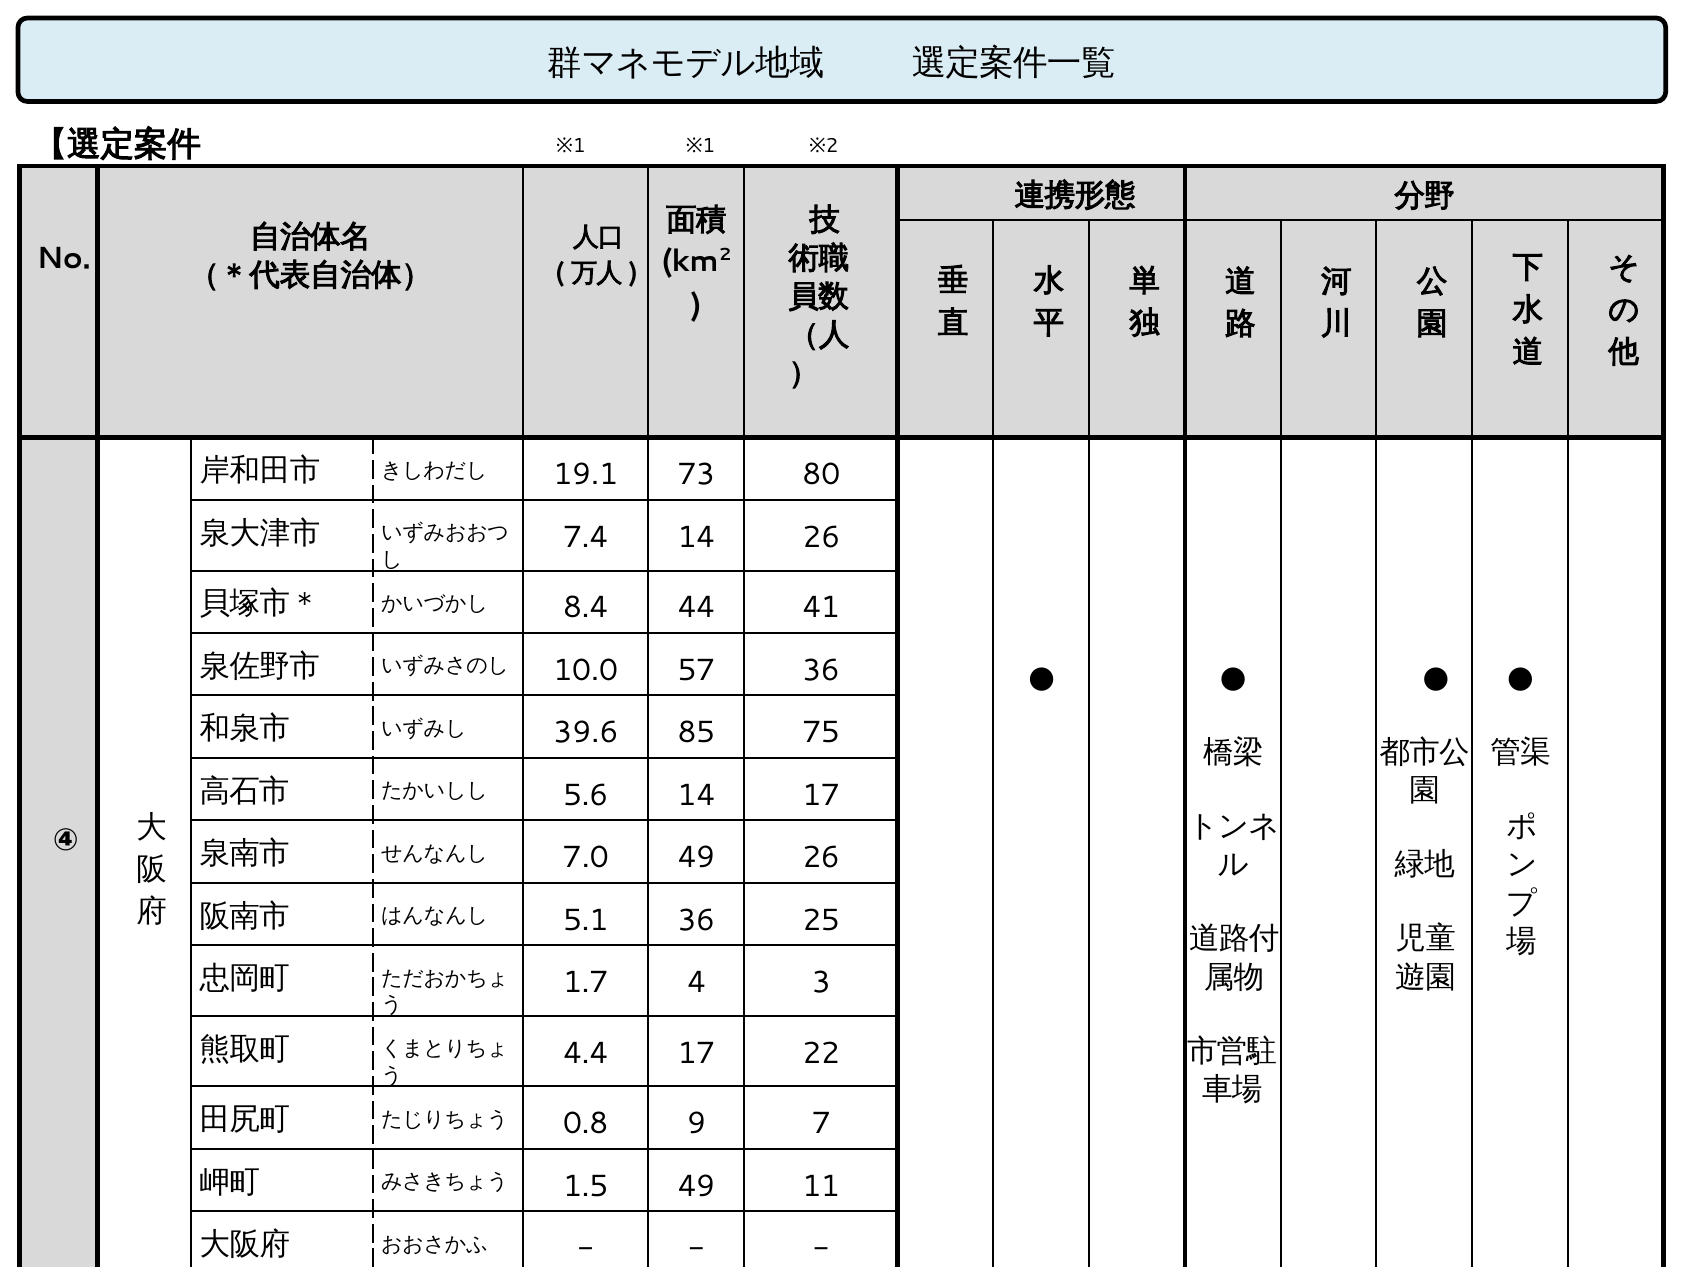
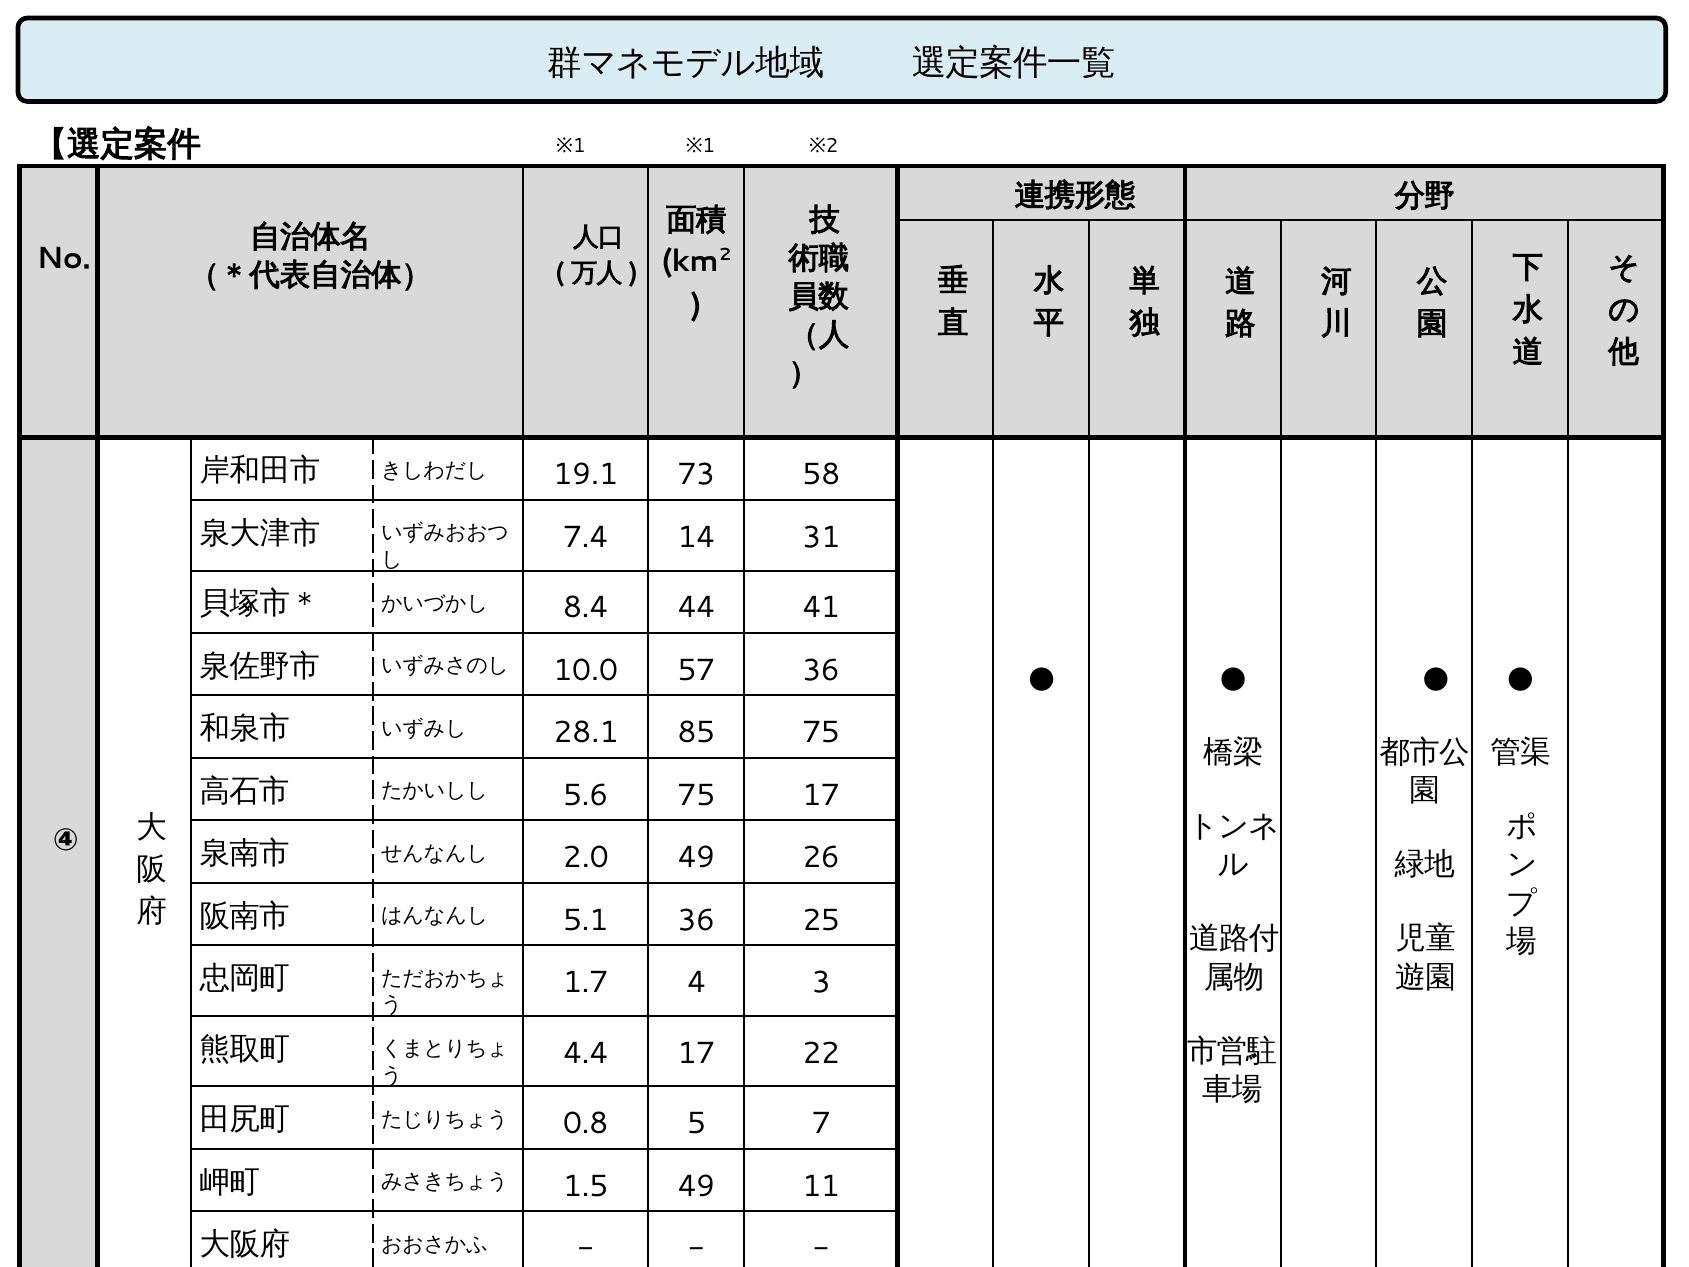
80: 80 -> 58 (821, 475)
14 26: 26 -> 31 (821, 537)
39.6: 39.6 -> 28.1 (586, 732)
5.6 14: 14 -> 75 (696, 795)
7.0: 7.0 -> 2.0 (586, 857)
9: 9 -> 5 (697, 1123)
